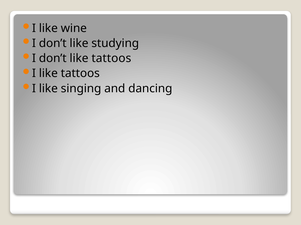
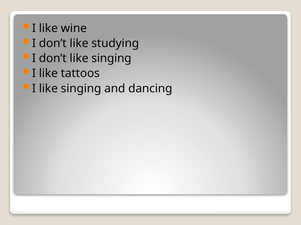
don’t like tattoos: tattoos -> singing (111, 59)
